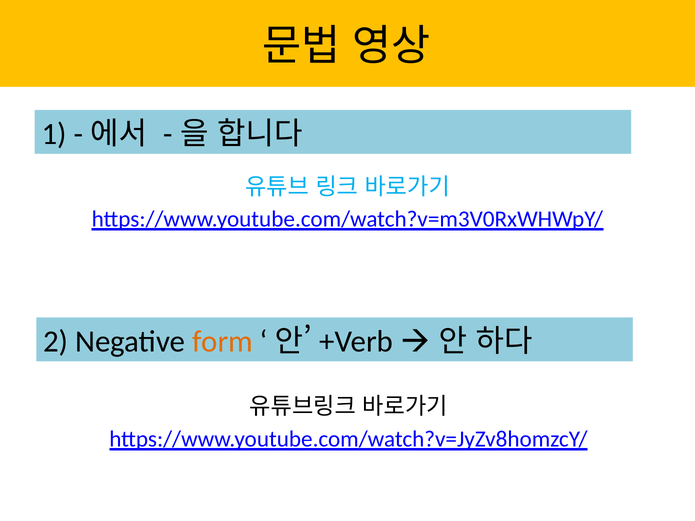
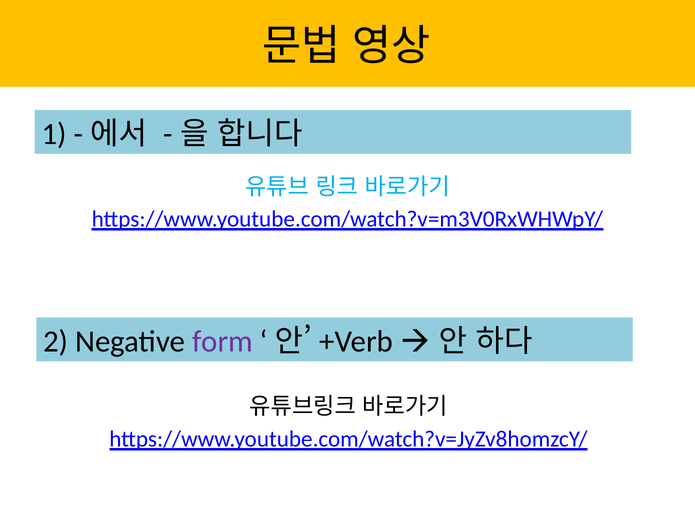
form colour: orange -> purple (222, 342)
